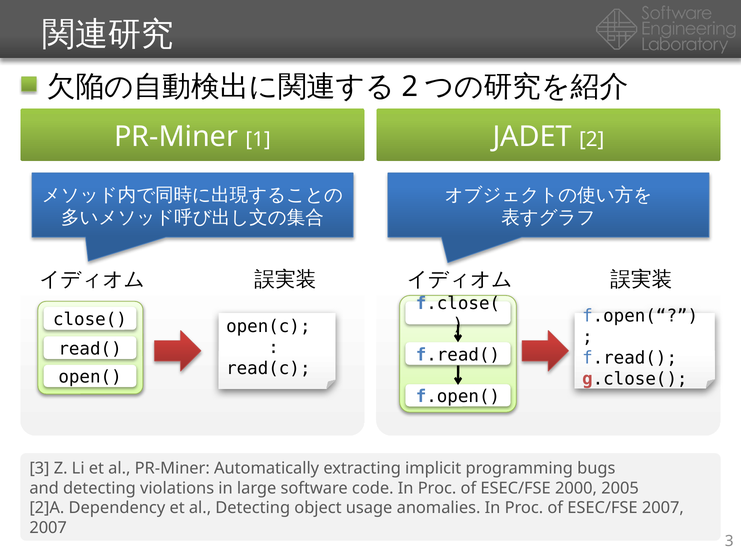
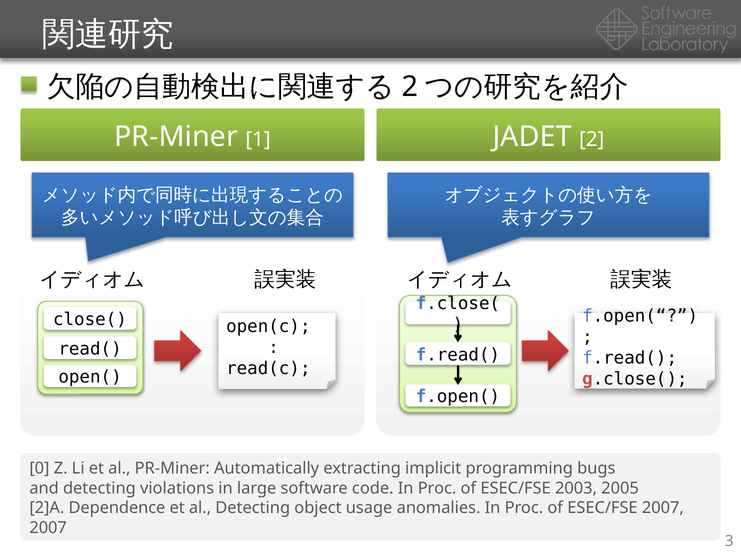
3: 3 -> 0 (39, 468)
2000: 2000 -> 2003 (576, 488)
Dependency: Dependency -> Dependence (117, 508)
